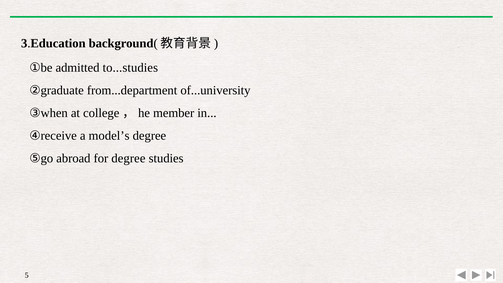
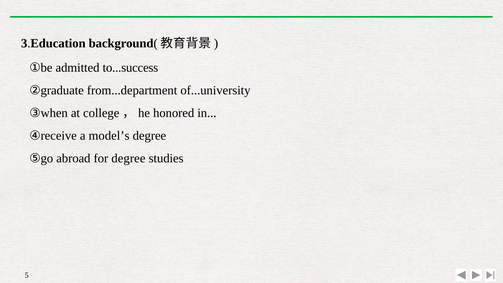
to...studies: to...studies -> to...success (130, 68)
member: member -> honored (174, 113)
